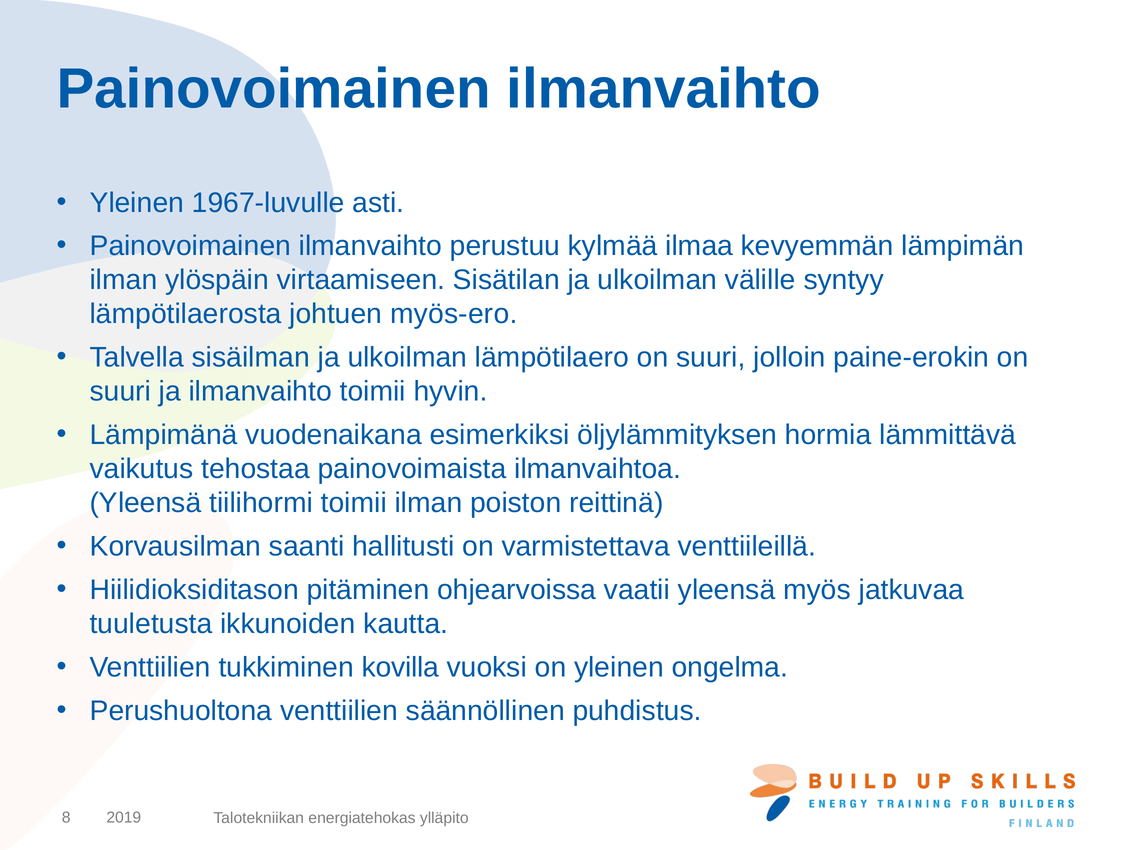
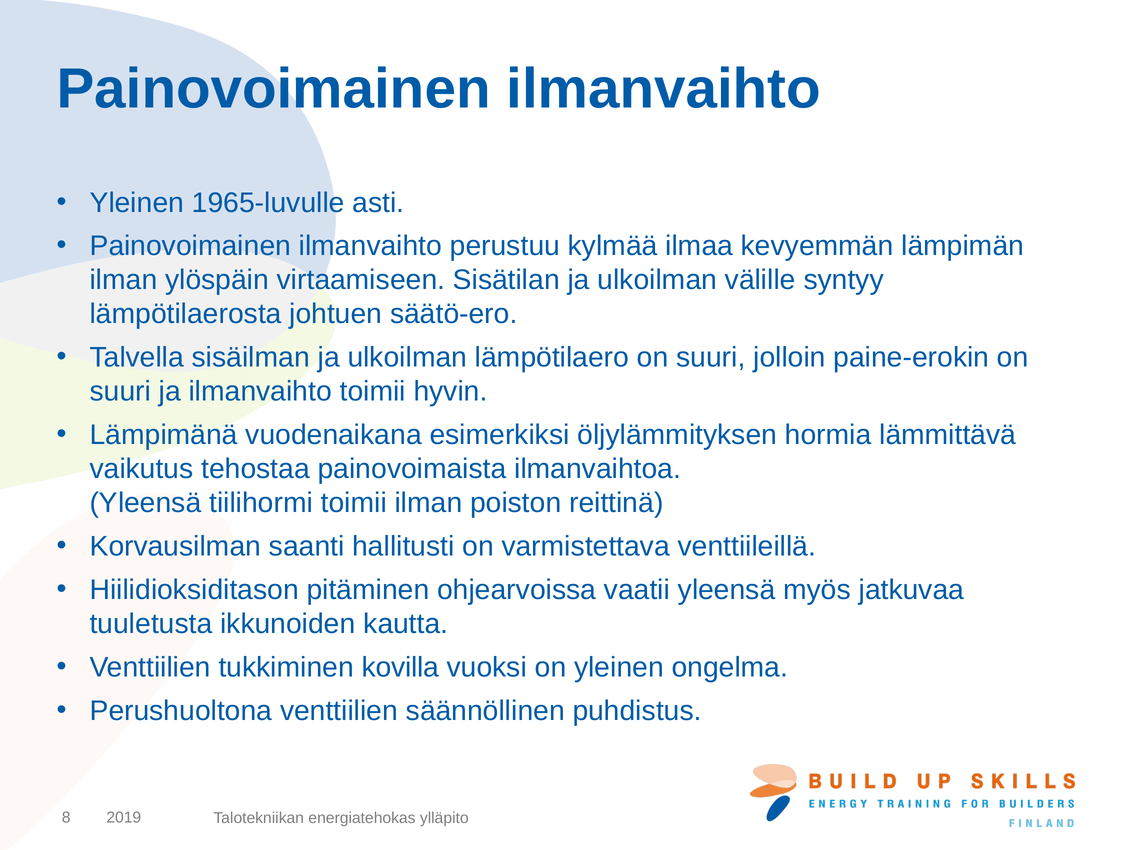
1967-luvulle: 1967-luvulle -> 1965-luvulle (268, 203)
myös-ero: myös-ero -> säätö-ero (454, 314)
